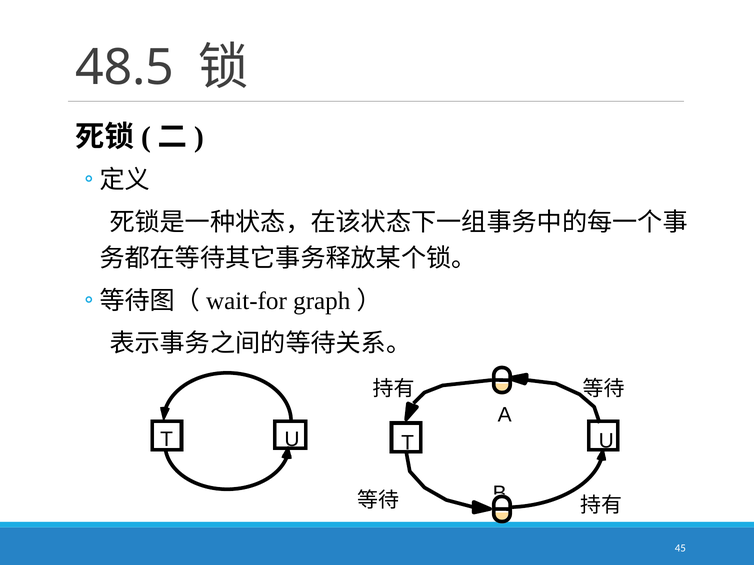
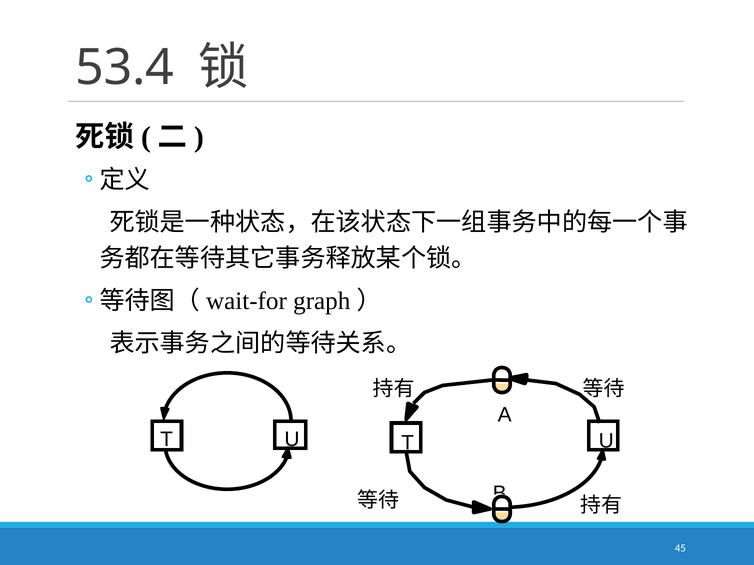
48.5: 48.5 -> 53.4 (125, 68)
